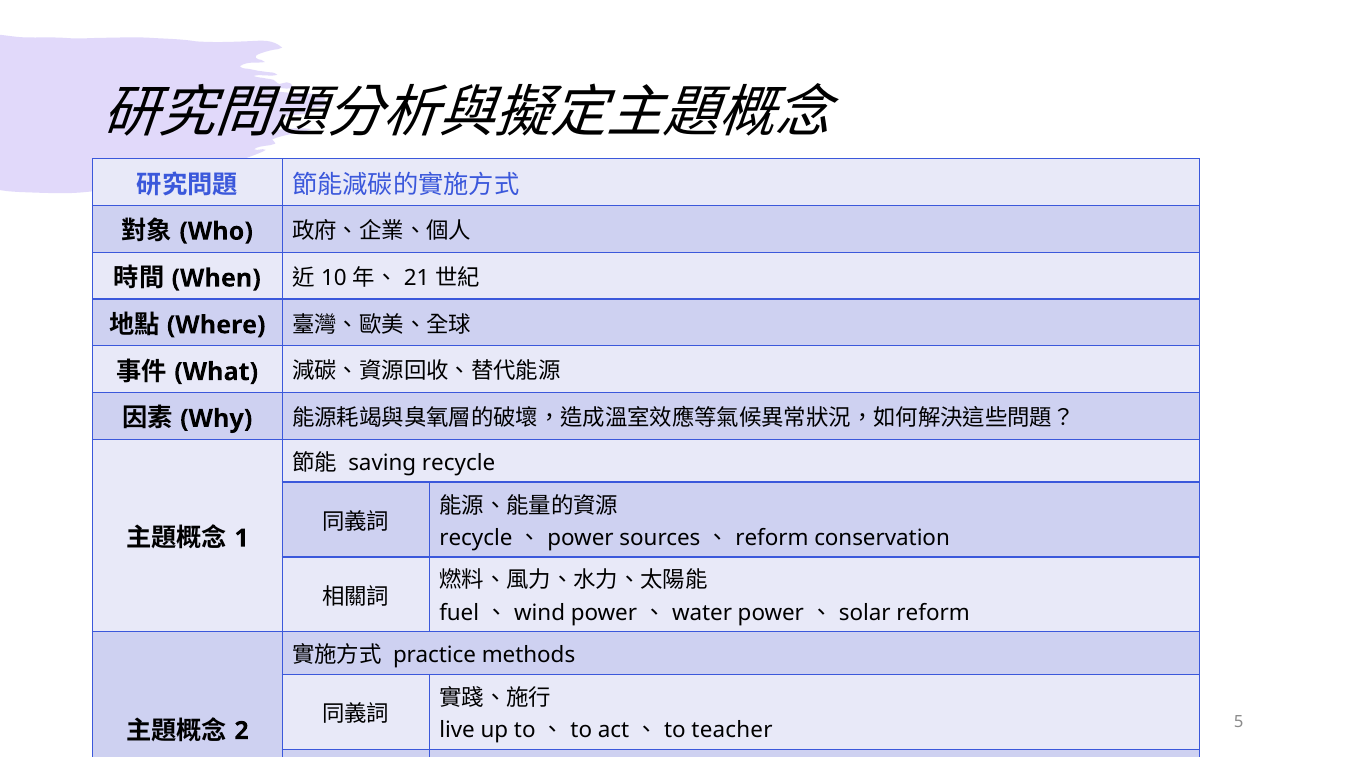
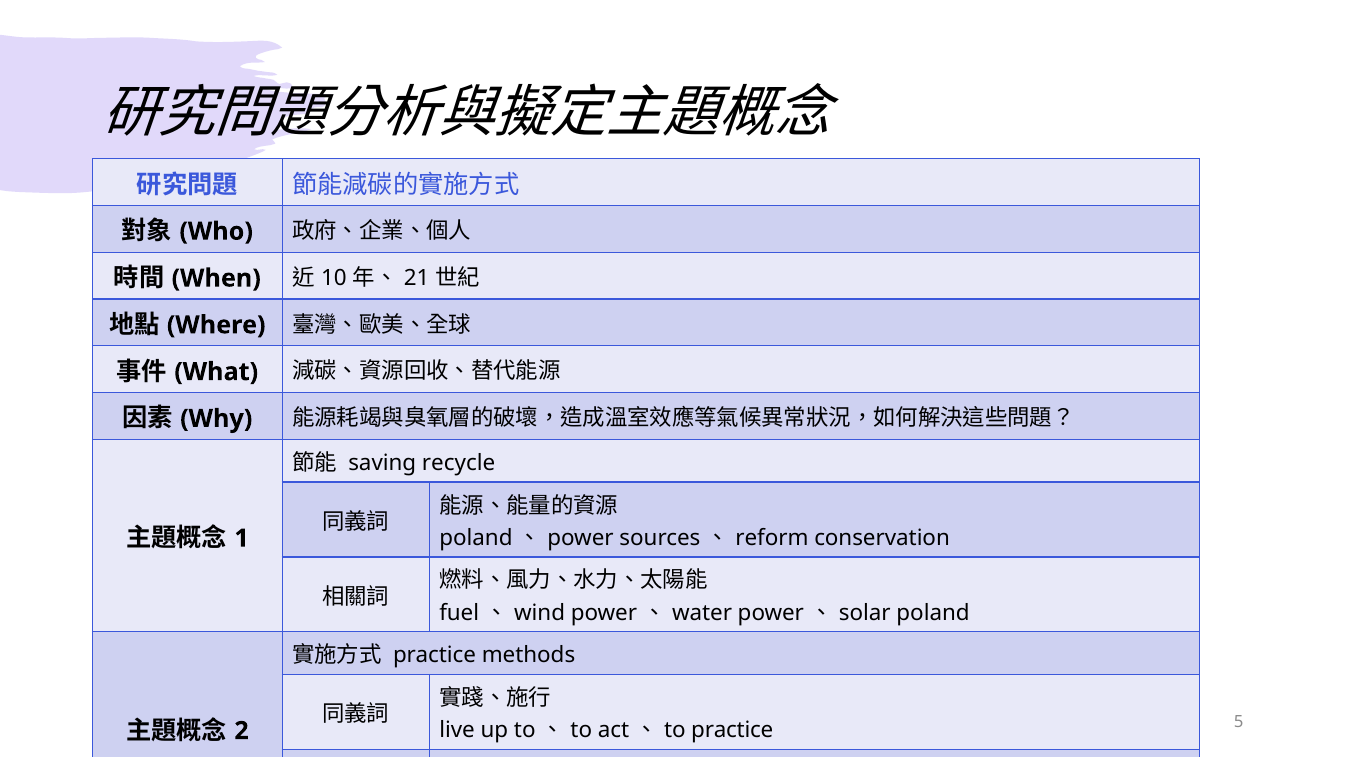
recycle: recycle -> poland (476, 538)
reform: reform -> poland (933, 613)
teacher: teacher -> practice (732, 730)
